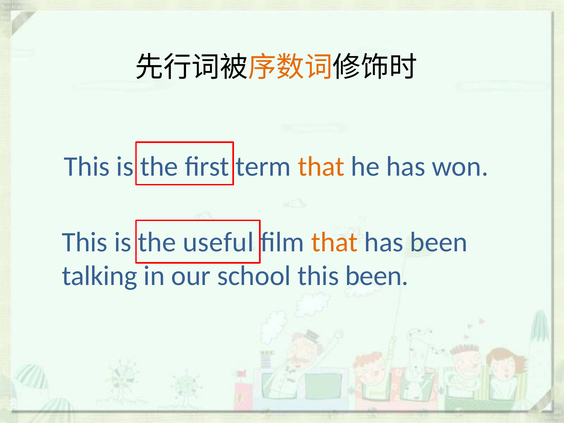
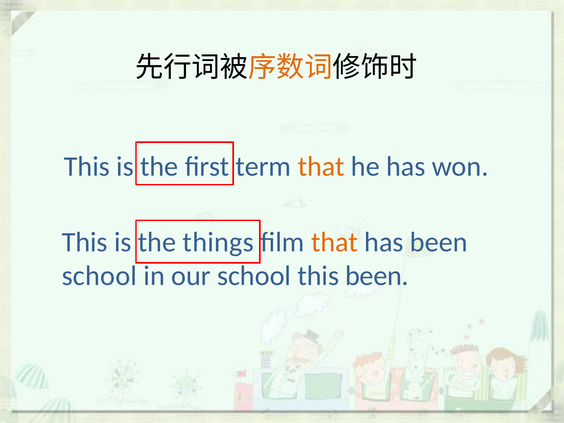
useful: useful -> things (218, 242)
talking: talking -> school (99, 276)
